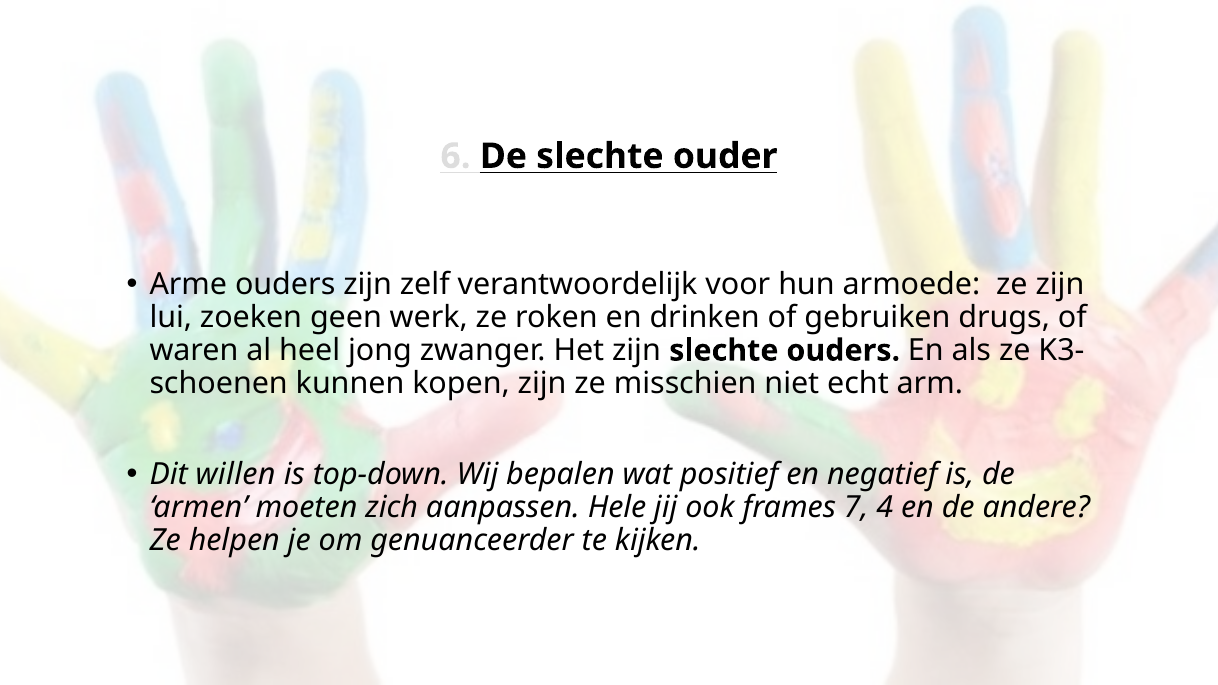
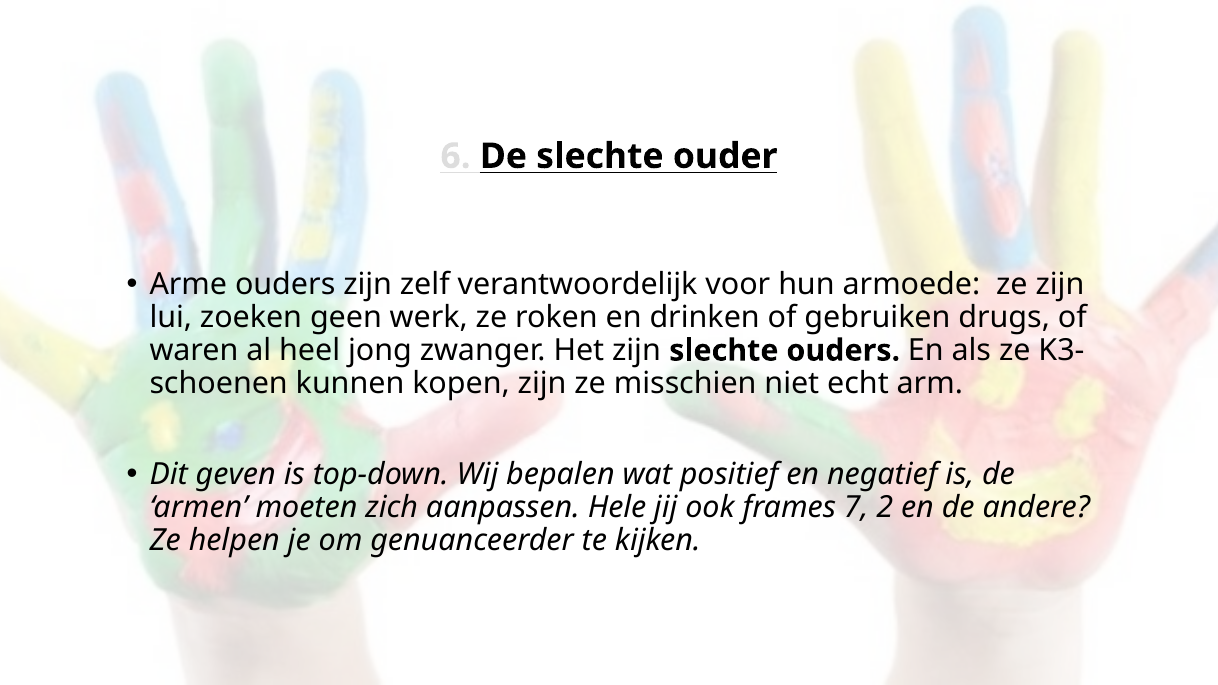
willen: willen -> geven (236, 475)
4: 4 -> 2 (885, 508)
